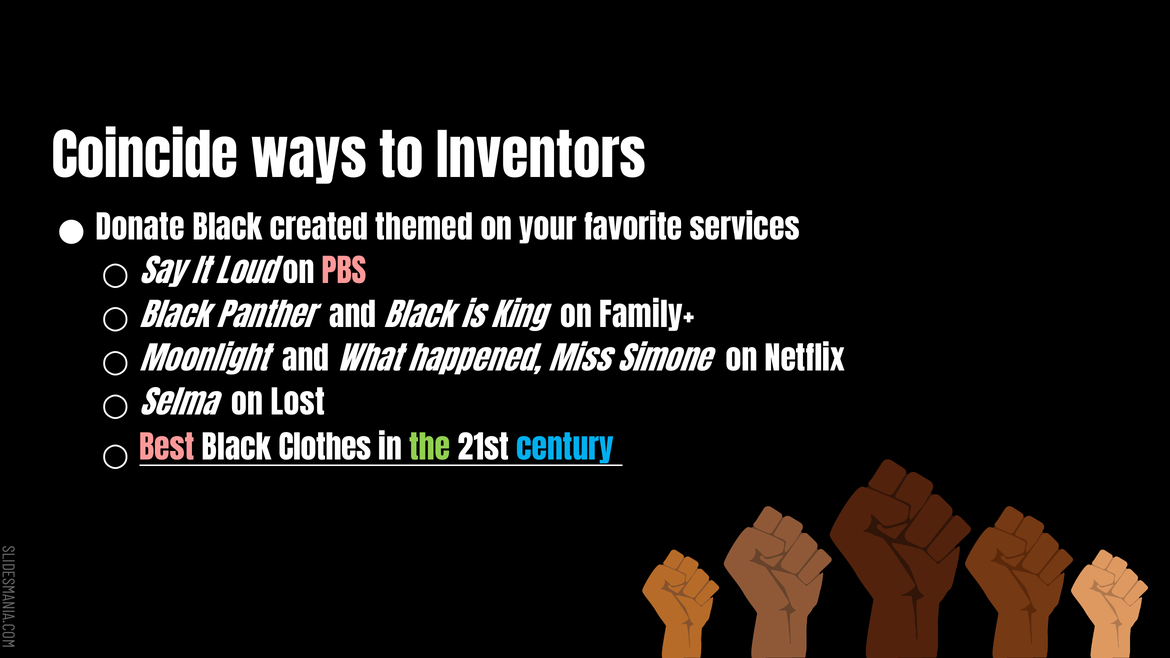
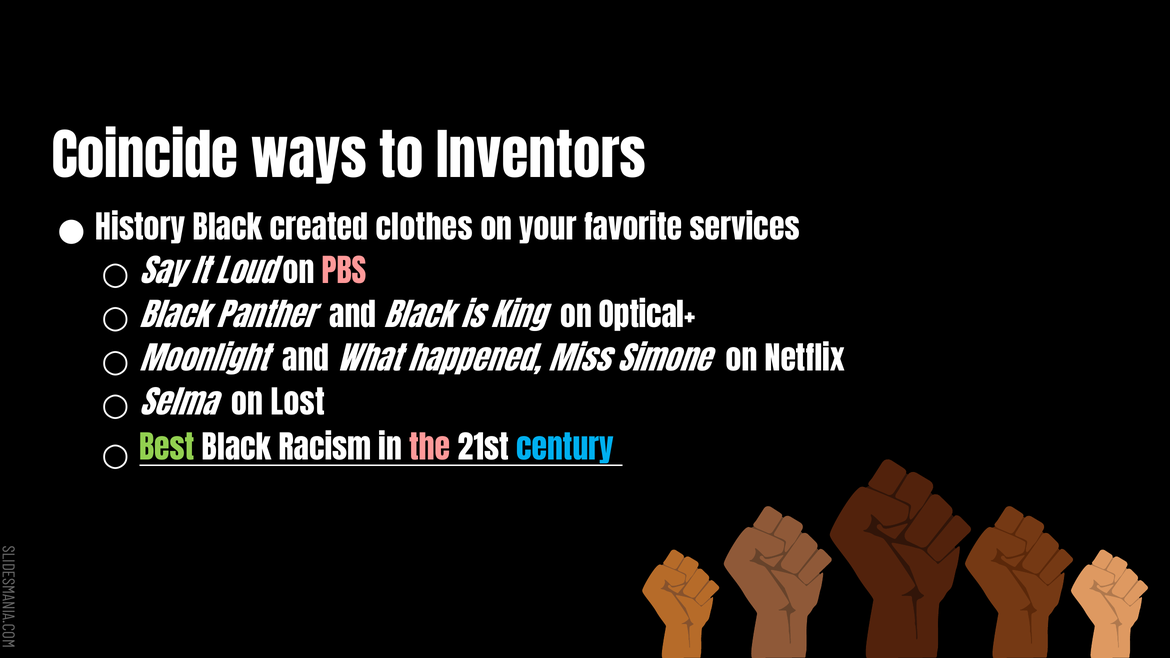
Donate: Donate -> History (140, 229)
themed: themed -> clothes (424, 229)
Family+: Family+ -> Optical+ (647, 317)
Best colour: pink -> light green (167, 449)
Clothes: Clothes -> Racism (325, 449)
the colour: light green -> pink (430, 449)
